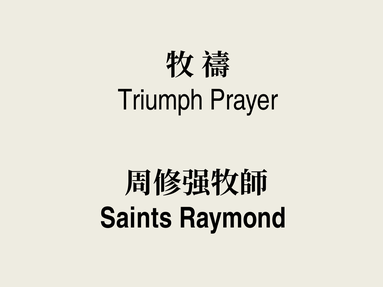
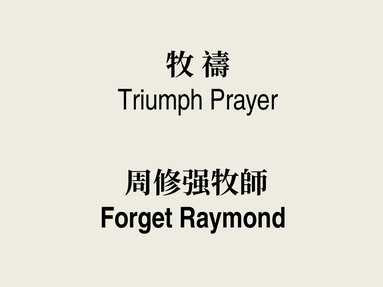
Saints: Saints -> Forget (136, 218)
